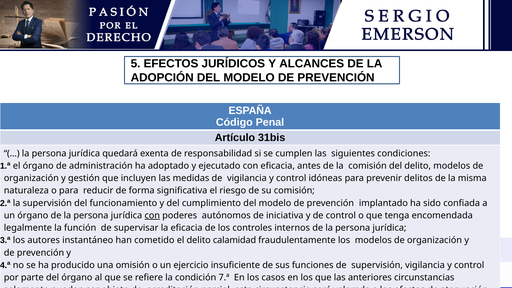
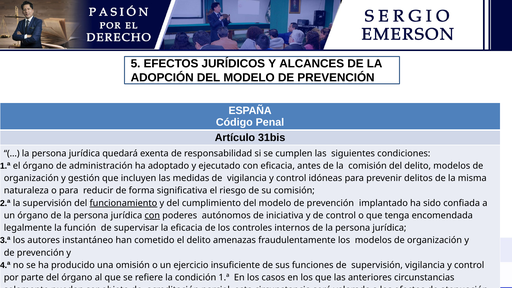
funcionamiento underline: none -> present (123, 203)
calamidad: calamidad -> amenazas (234, 240)
condición 7.ª: 7.ª -> 1.ª (224, 278)
